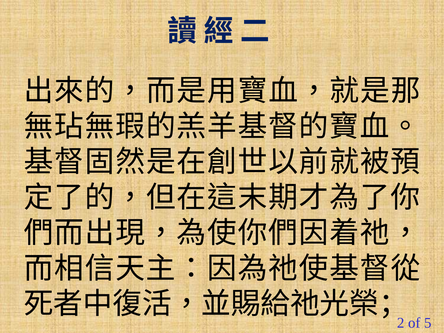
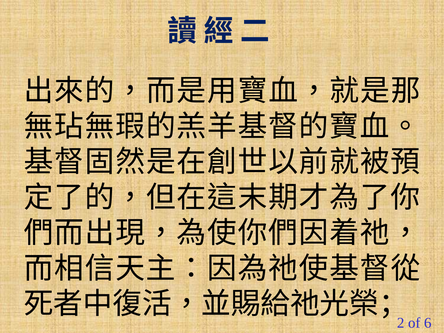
5: 5 -> 6 (428, 323)
